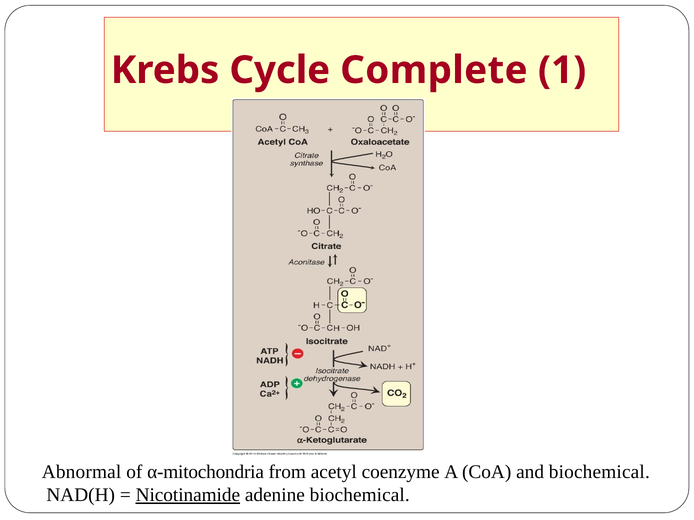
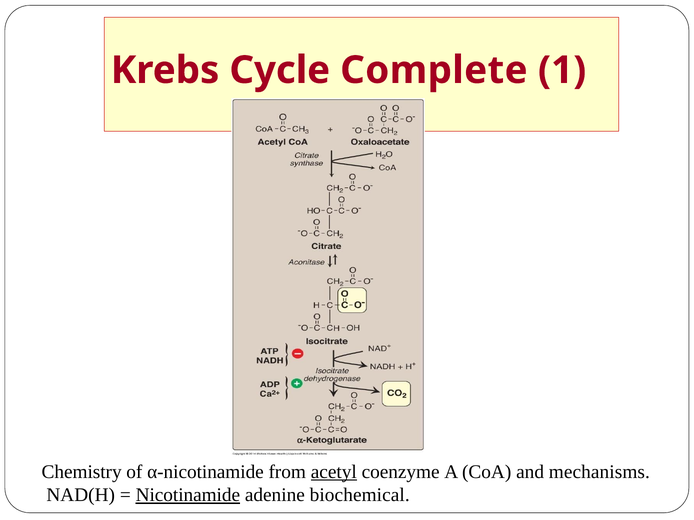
Abnormal: Abnormal -> Chemistry (82, 472)
α-mitochondria: α-mitochondria -> α-nicotinamide (205, 472)
acetyl underline: none -> present (334, 472)
and biochemical: biochemical -> mechanisms (599, 472)
